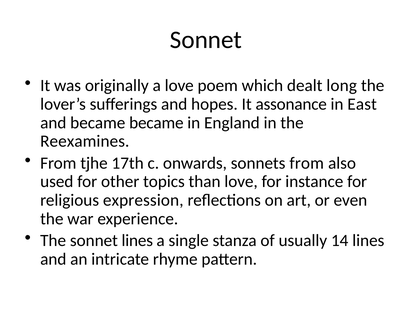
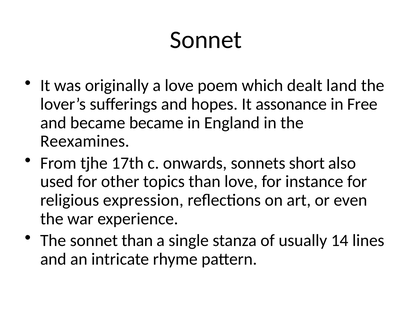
long: long -> land (342, 86)
East: East -> Free (362, 104)
sonnets from: from -> short (307, 163)
sonnet lines: lines -> than (137, 241)
